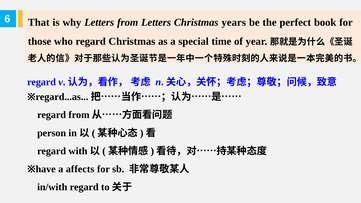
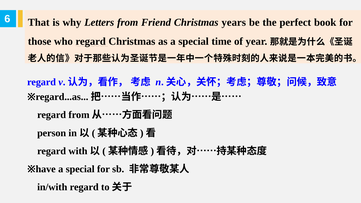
from Letters: Letters -> Friend (156, 22)
affects: affects -> special (80, 169)
